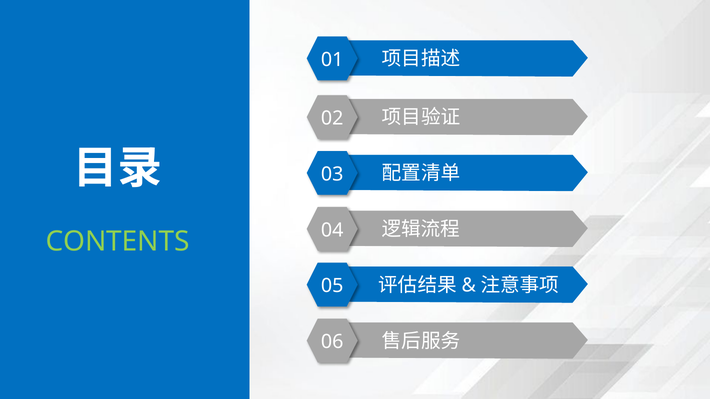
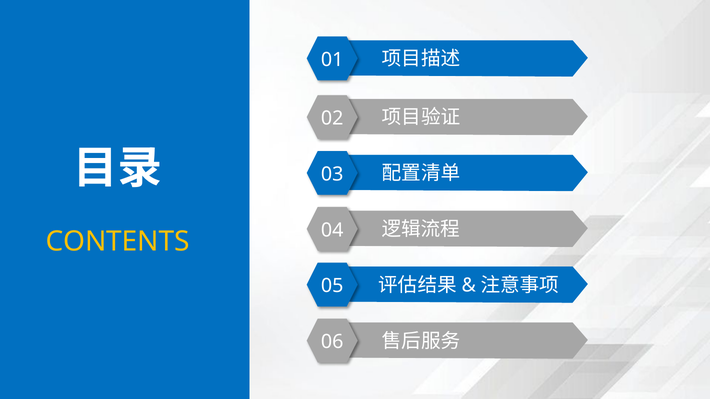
CONTENTS colour: light green -> yellow (118, 242)
